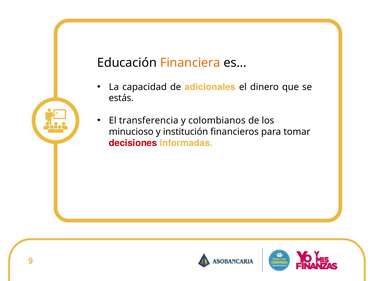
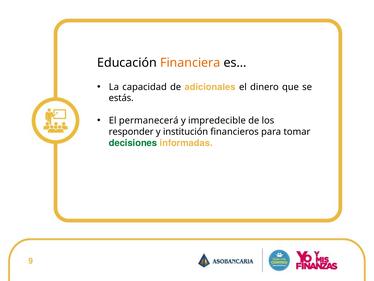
transferencia: transferencia -> permanecerá (149, 120)
colombianos: colombianos -> impredecible (217, 120)
minucioso: minucioso -> responder (131, 132)
decisiones colour: red -> green (133, 143)
